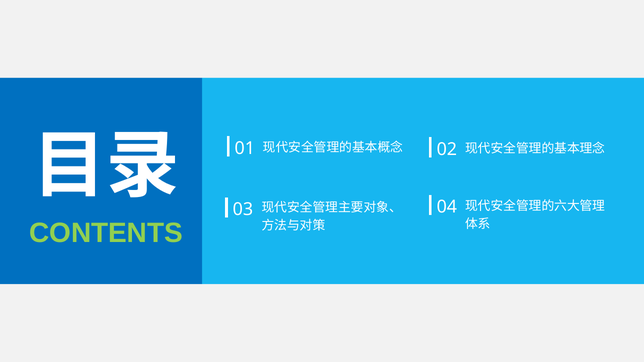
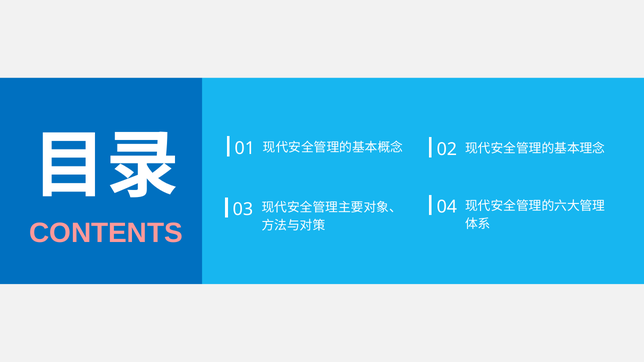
CONTENTS colour: light green -> pink (106, 233)
